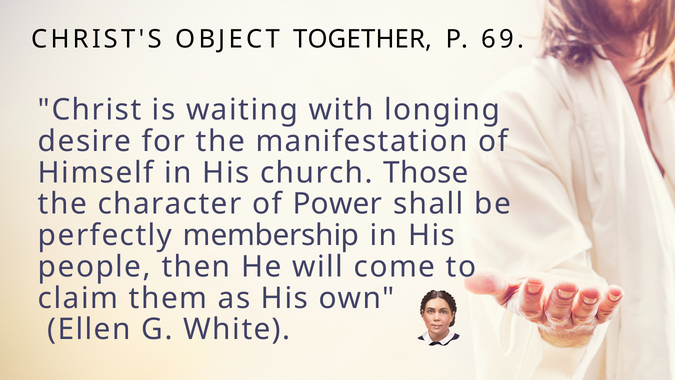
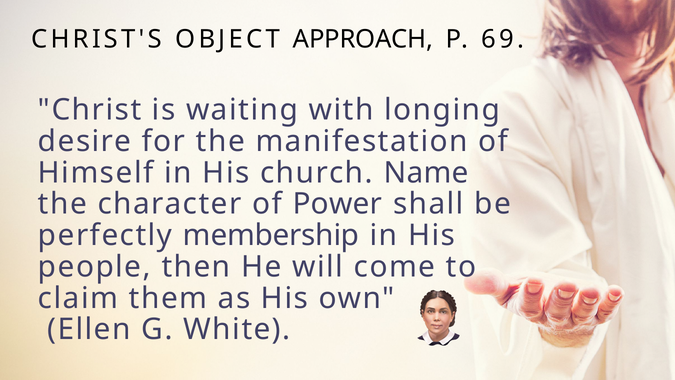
TOGETHER: TOGETHER -> APPROACH (363, 39)
Those: Those -> Name (426, 173)
